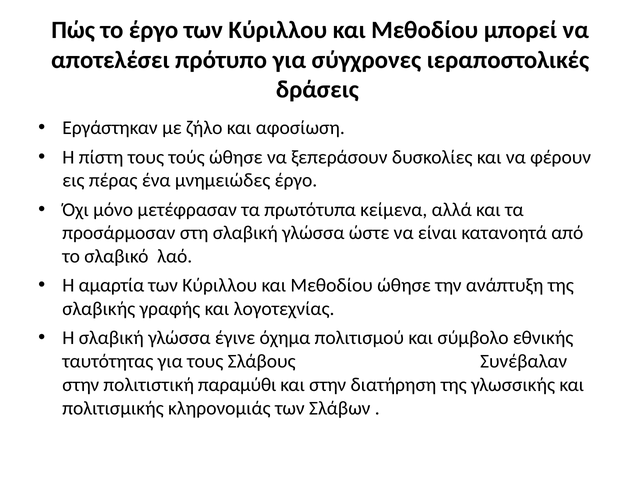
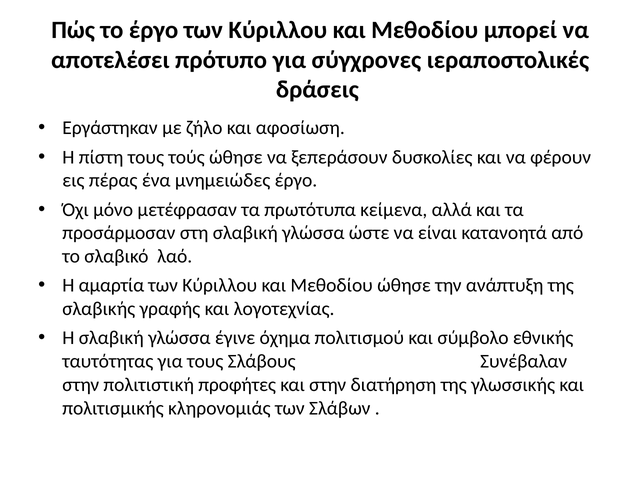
παραμύθι: παραμύθι -> προφήτες (237, 385)
